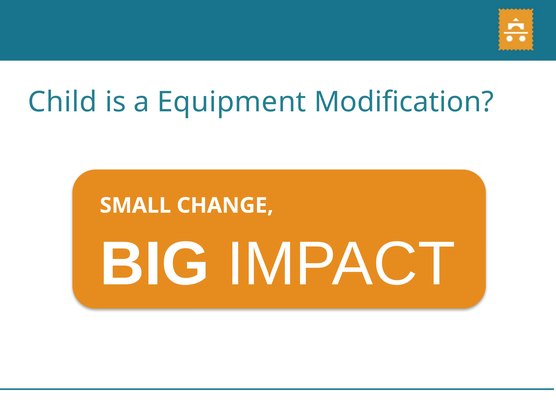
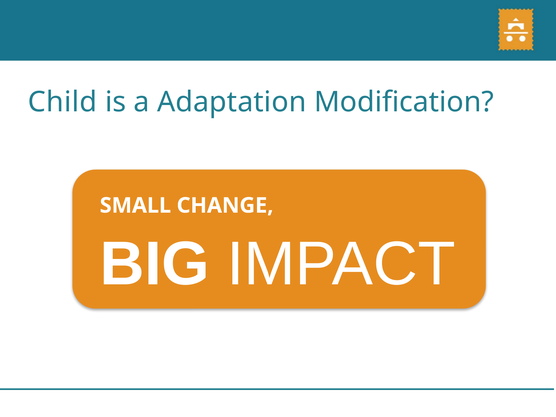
Equipment: Equipment -> Adaptation (232, 102)
